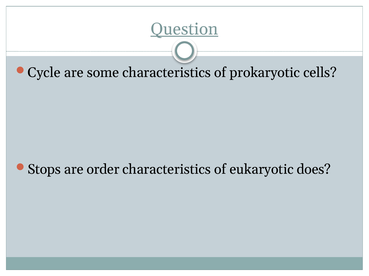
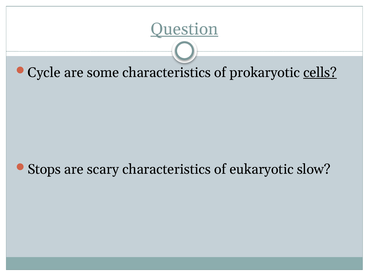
cells underline: none -> present (320, 73)
order: order -> scary (103, 170)
does: does -> slow (314, 170)
